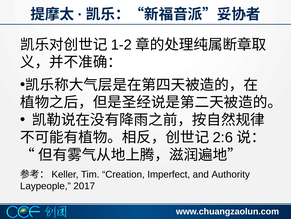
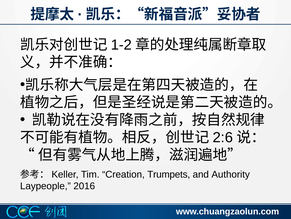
Imperfect: Imperfect -> Trumpets (169, 174)
2017: 2017 -> 2016 (84, 185)
